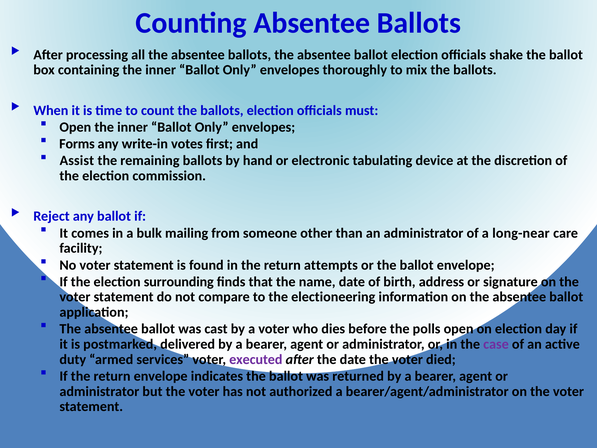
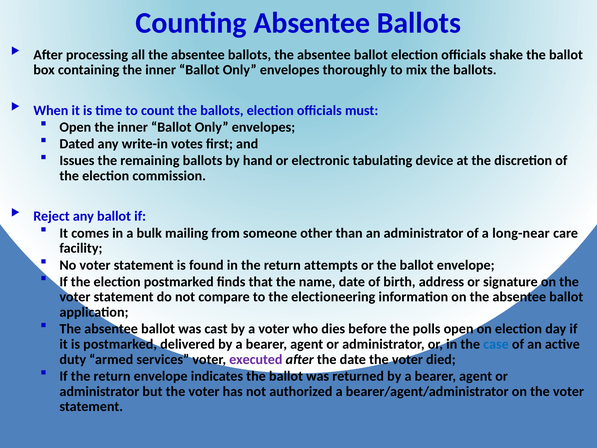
Forms: Forms -> Dated (77, 144)
Assist: Assist -> Issues (77, 161)
election surrounding: surrounding -> postmarked (179, 282)
case colour: purple -> blue (496, 344)
